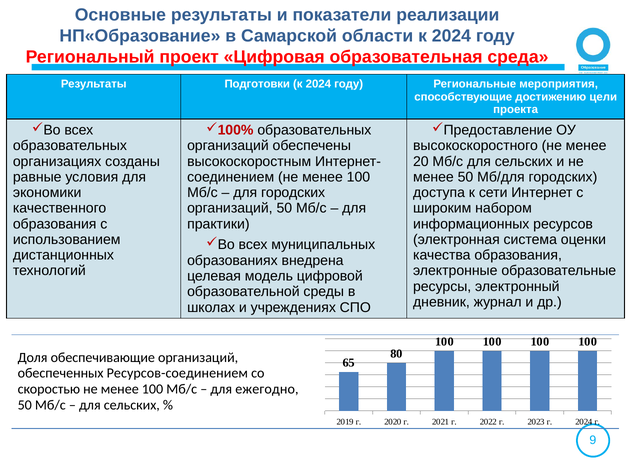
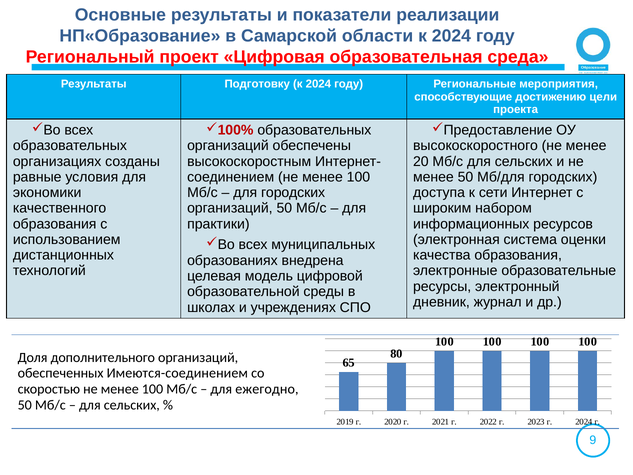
Подготовки: Подготовки -> Подготовку (257, 84)
обеспечивающие: обеспечивающие -> дополнительного (103, 357)
Ресурсов-соединением: Ресурсов-соединением -> Имеются-соединением (177, 373)
